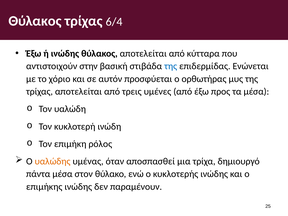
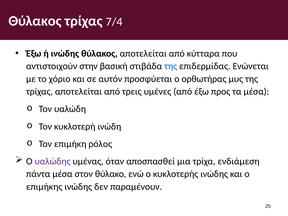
6/4: 6/4 -> 7/4 (114, 22)
υαλώδης colour: orange -> purple (53, 161)
δημιουργό: δημιουργό -> ενδιάμεση (239, 161)
